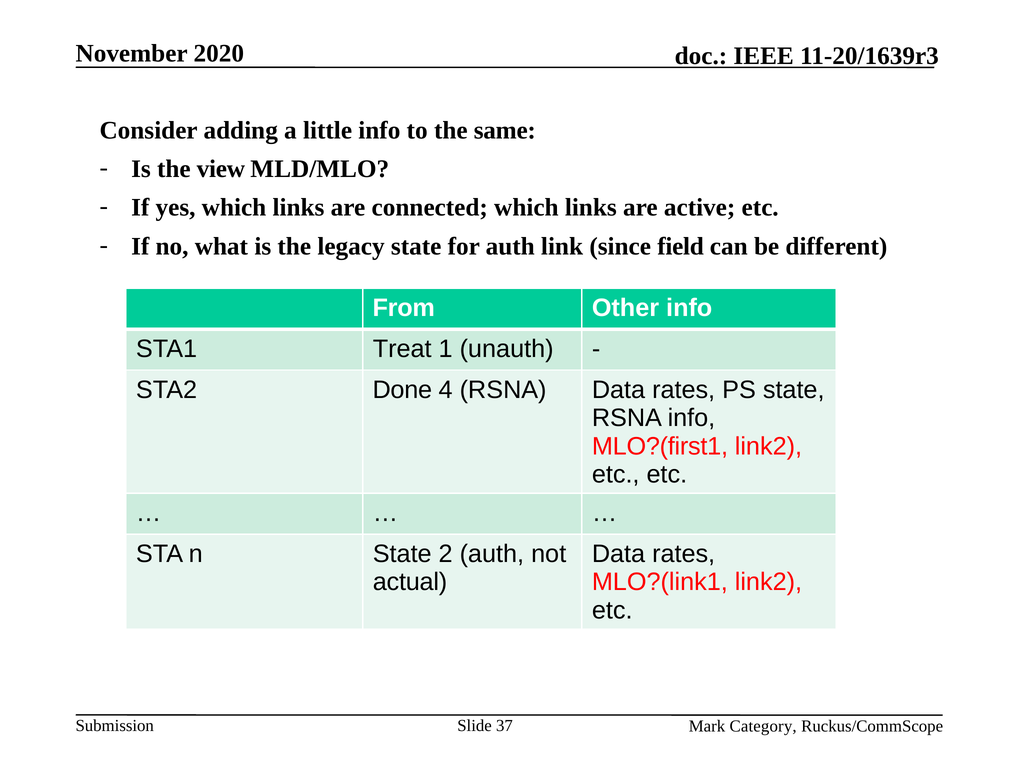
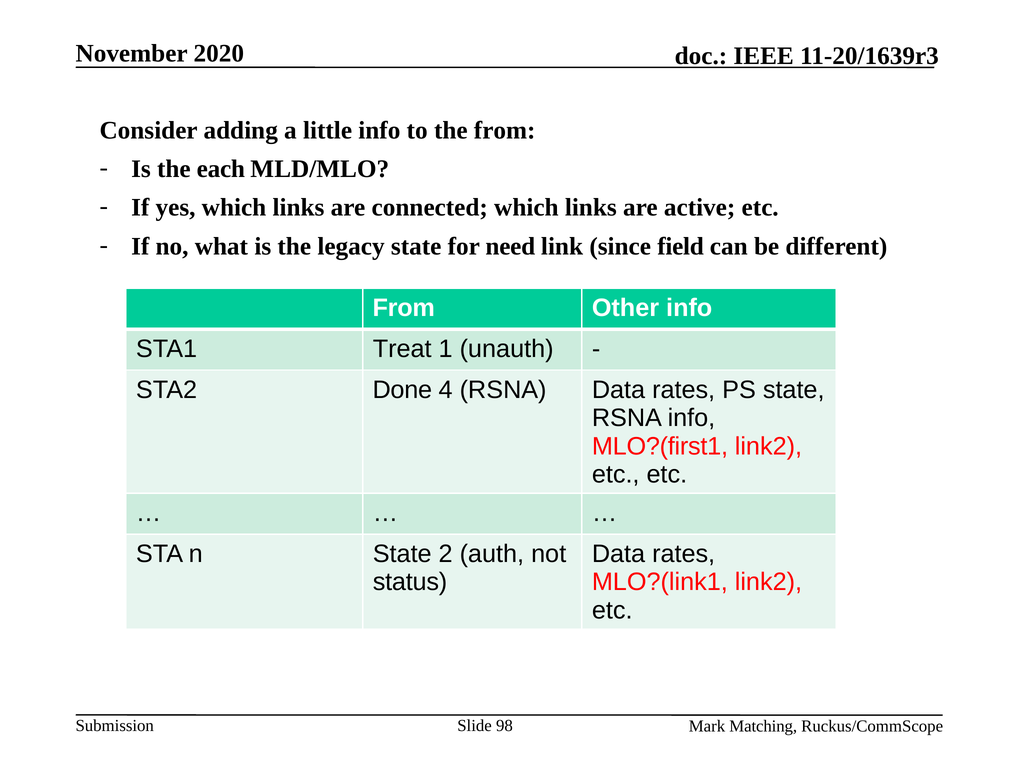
the same: same -> from (505, 130)
view: view -> each (221, 169)
for auth: auth -> need (510, 246)
actual: actual -> status (410, 582)
37: 37 -> 98 (504, 726)
Category: Category -> Matching (763, 726)
